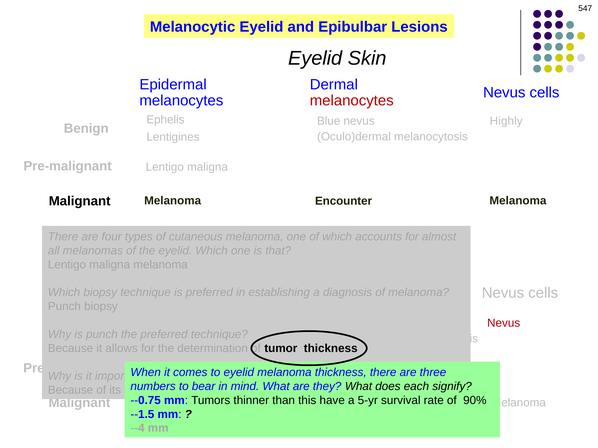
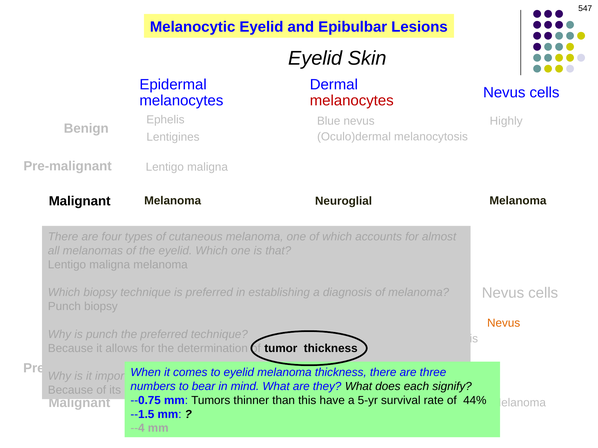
Encounter: Encounter -> Neuroglial (344, 201)
Nevus colour: red -> orange (504, 323)
90%: 90% -> 44% (475, 401)
